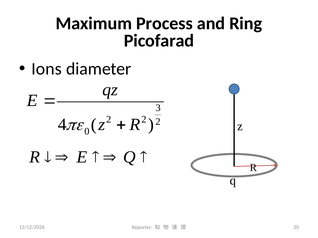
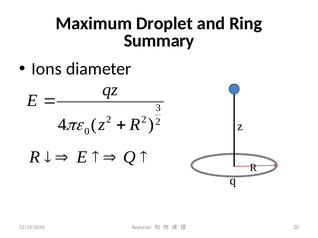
Process: Process -> Droplet (164, 23)
Picofarad: Picofarad -> Summary (159, 41)
